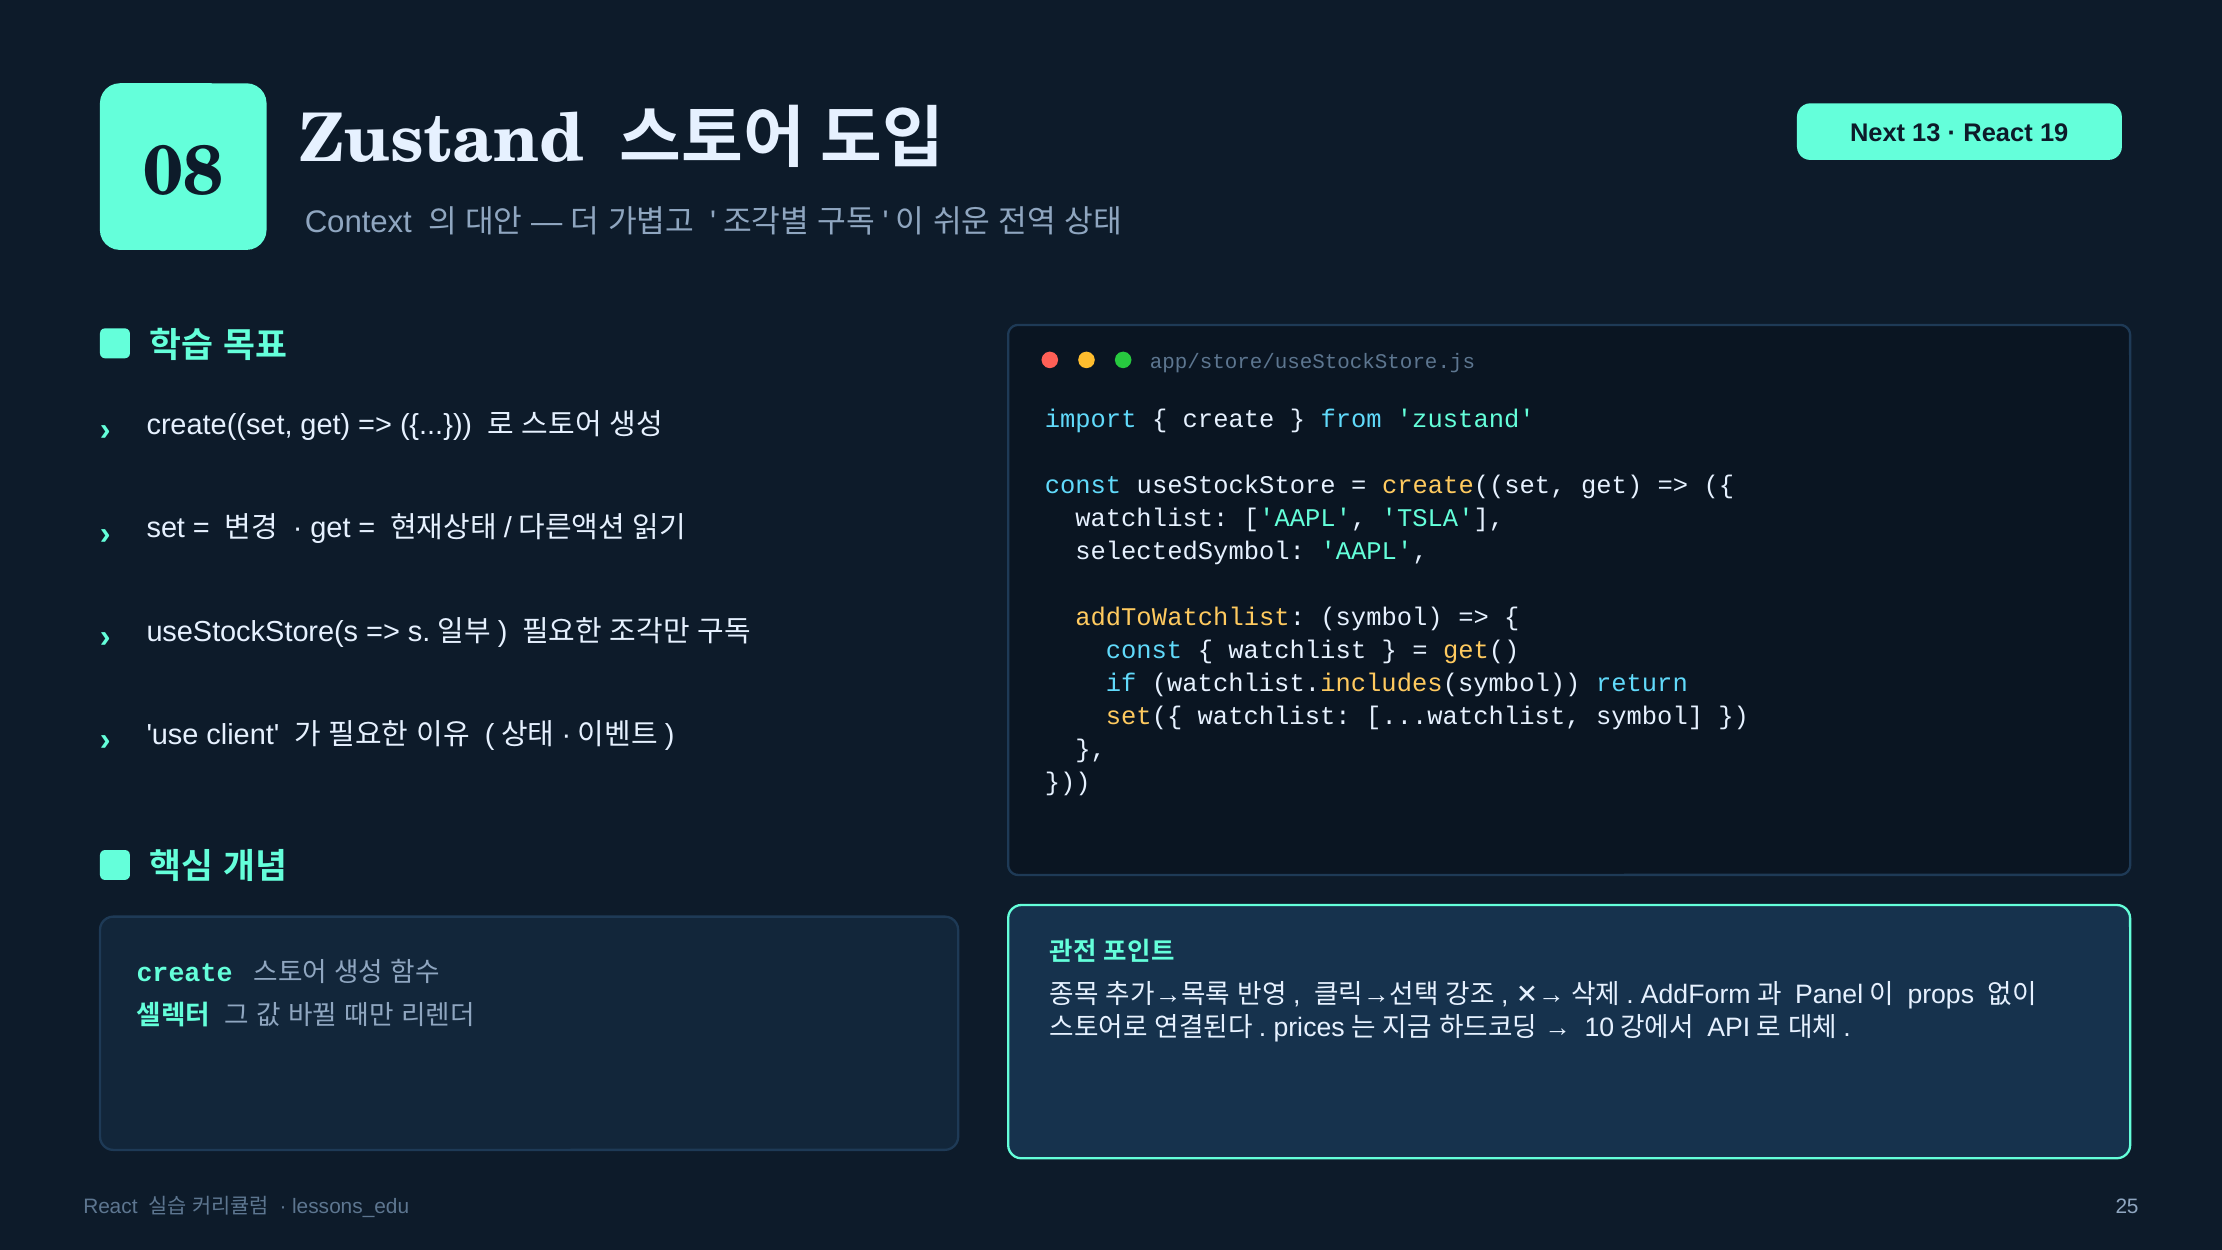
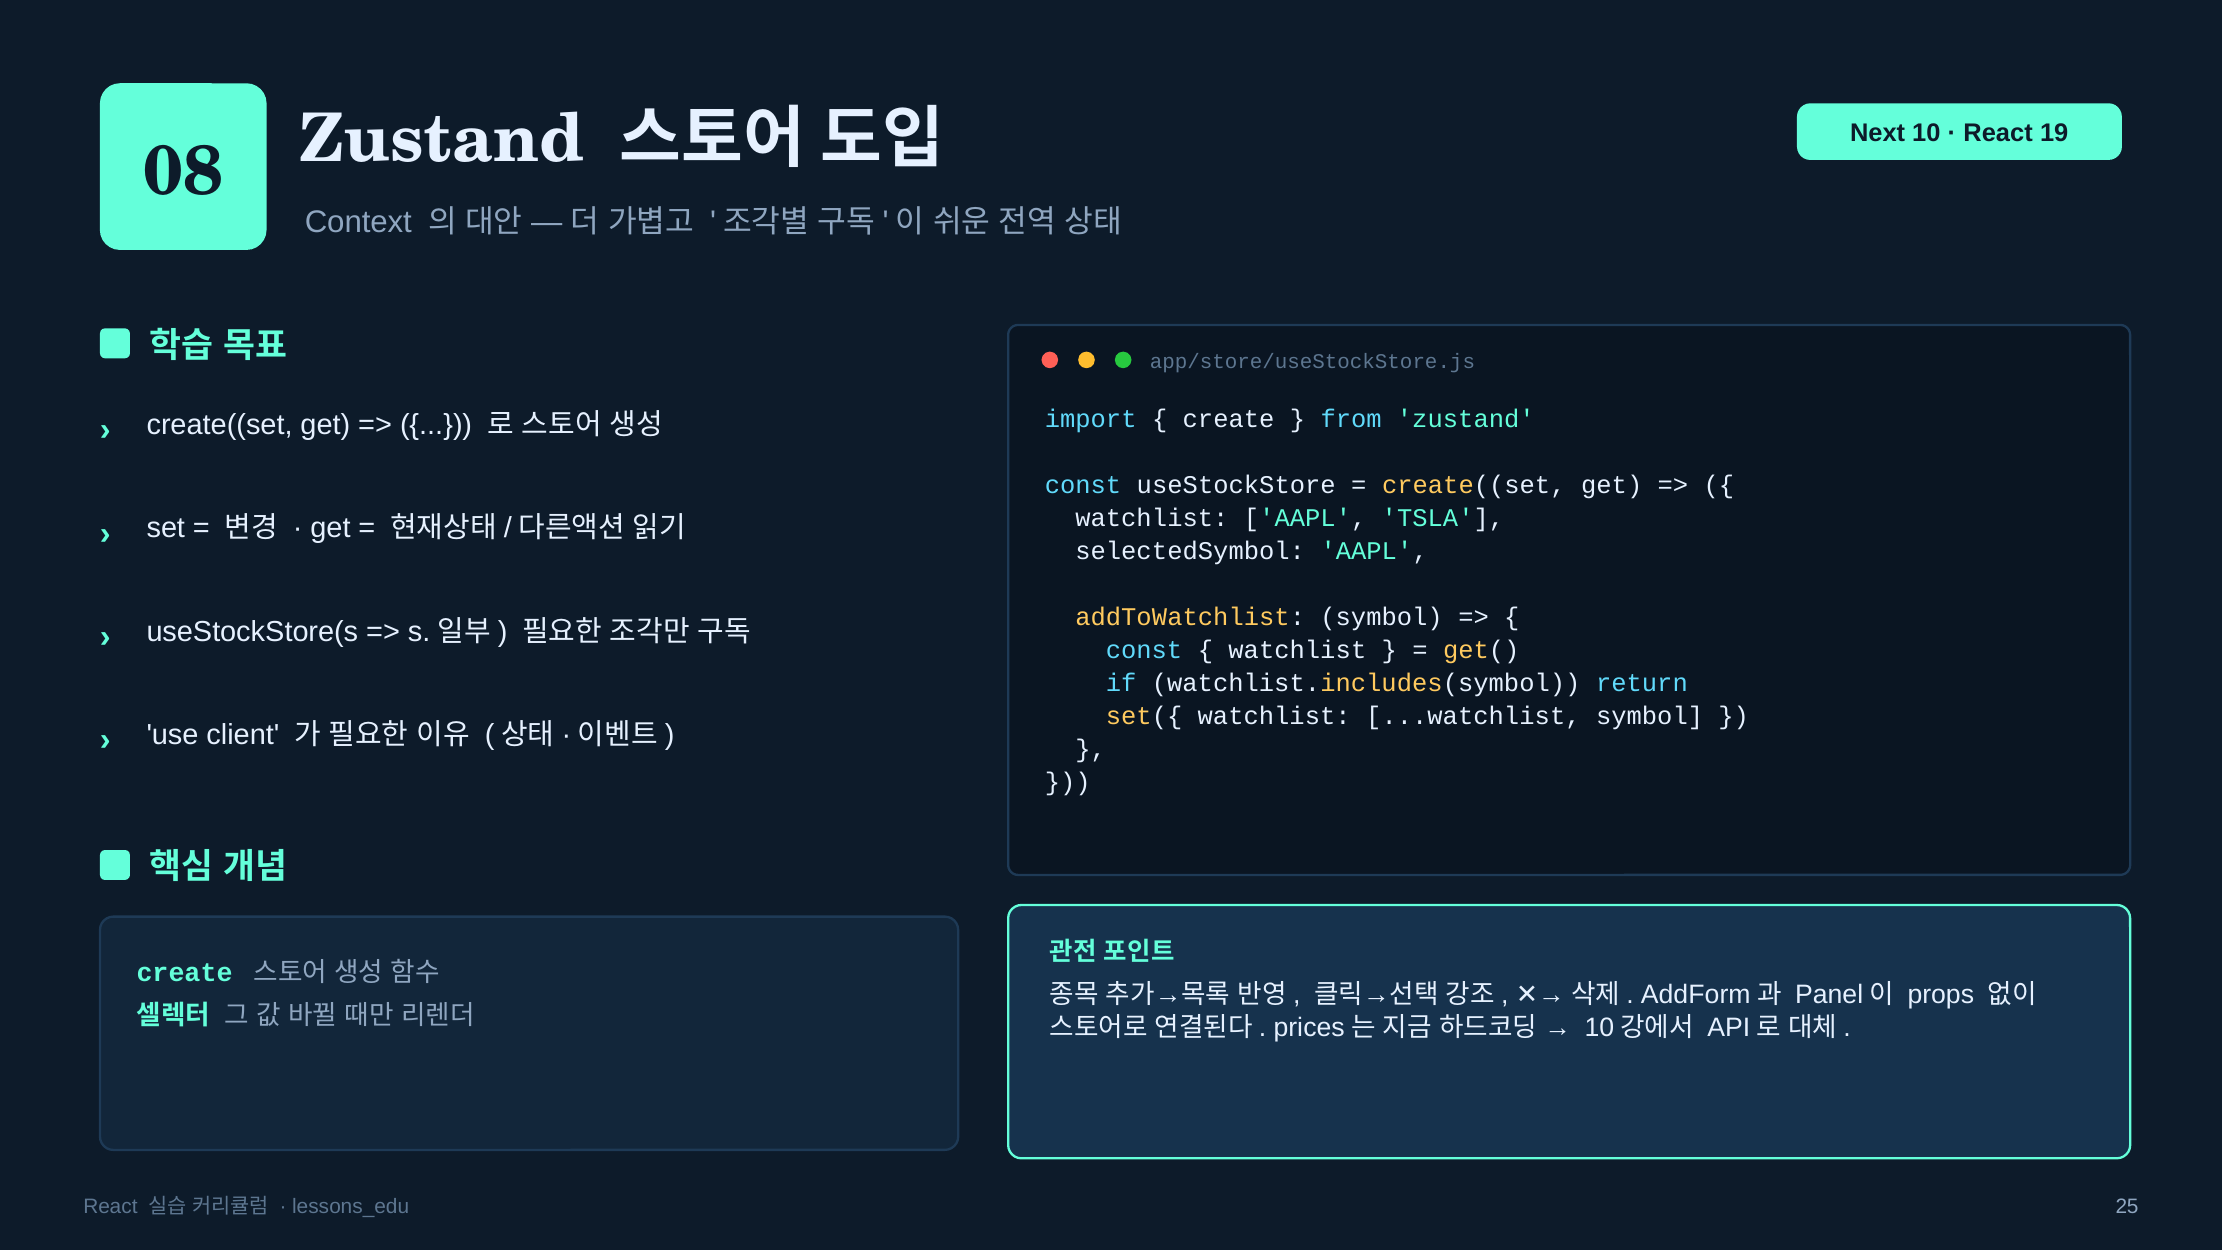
Next 13: 13 -> 10 (1926, 133)
